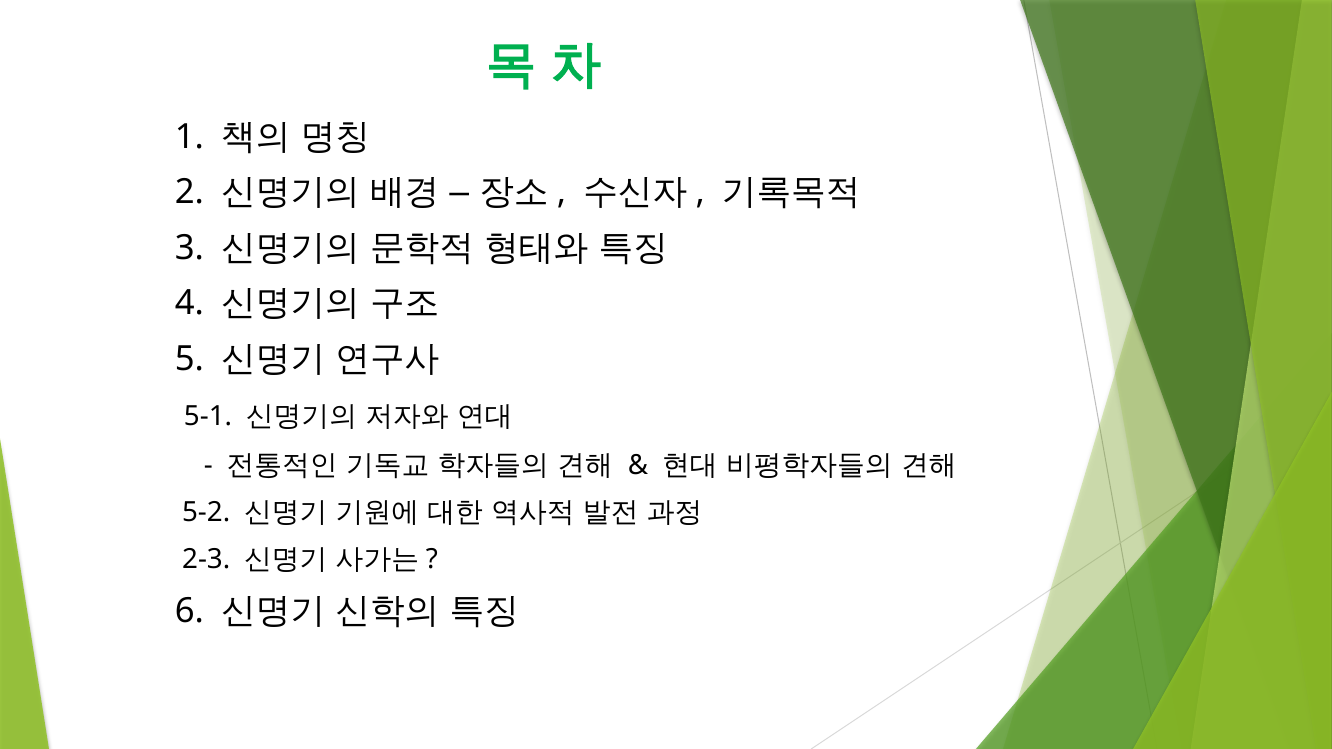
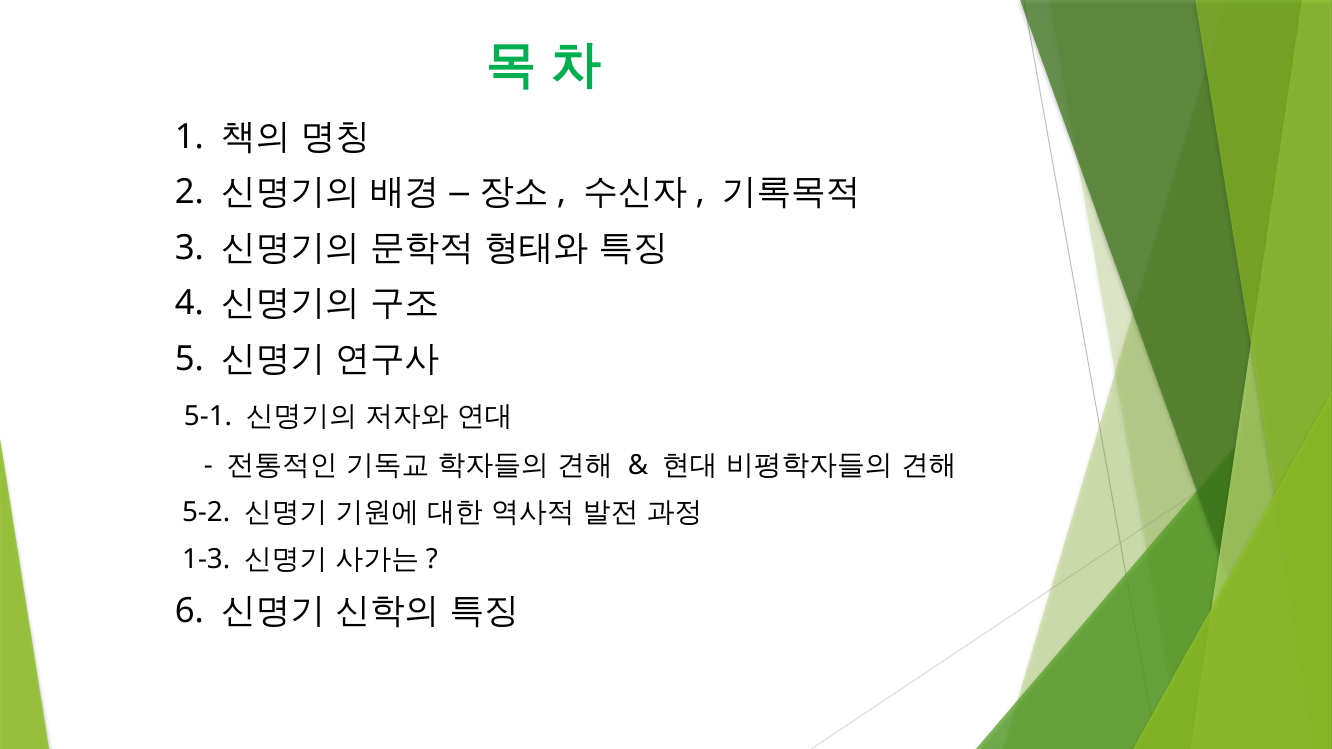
2-3: 2-3 -> 1-3 (206, 560)
